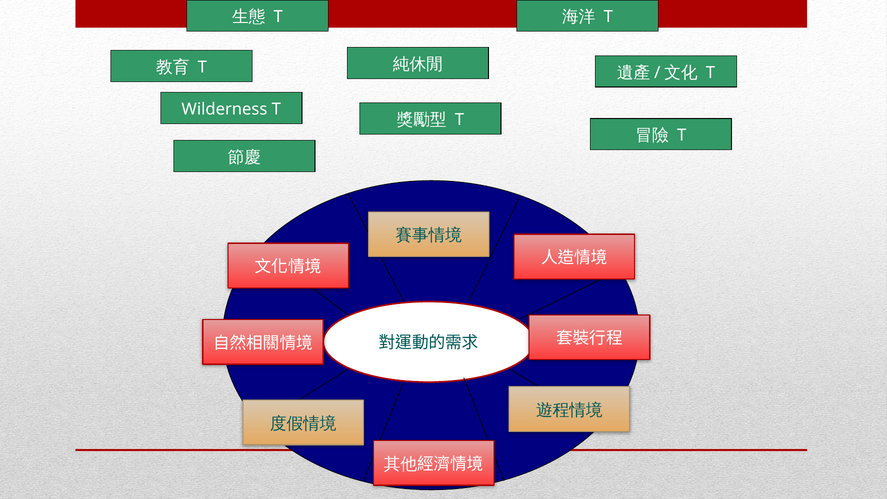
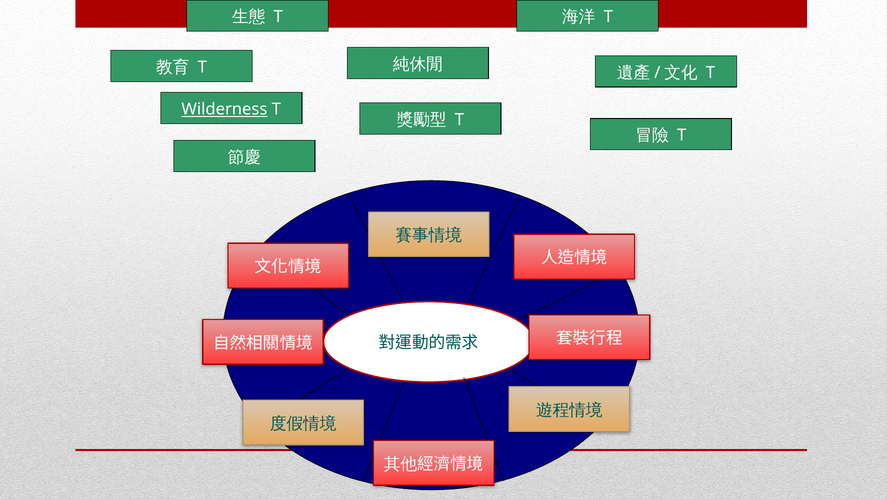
Wilderness underline: none -> present (224, 109)
